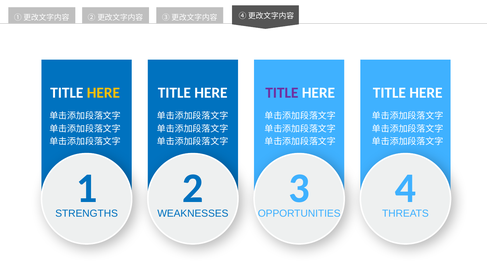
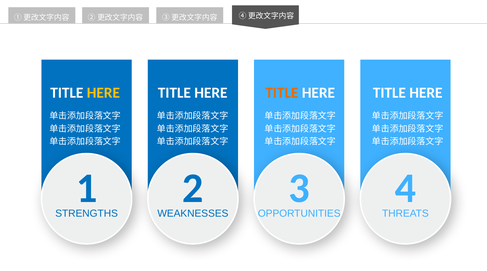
TITLE colour: purple -> orange (282, 93)
